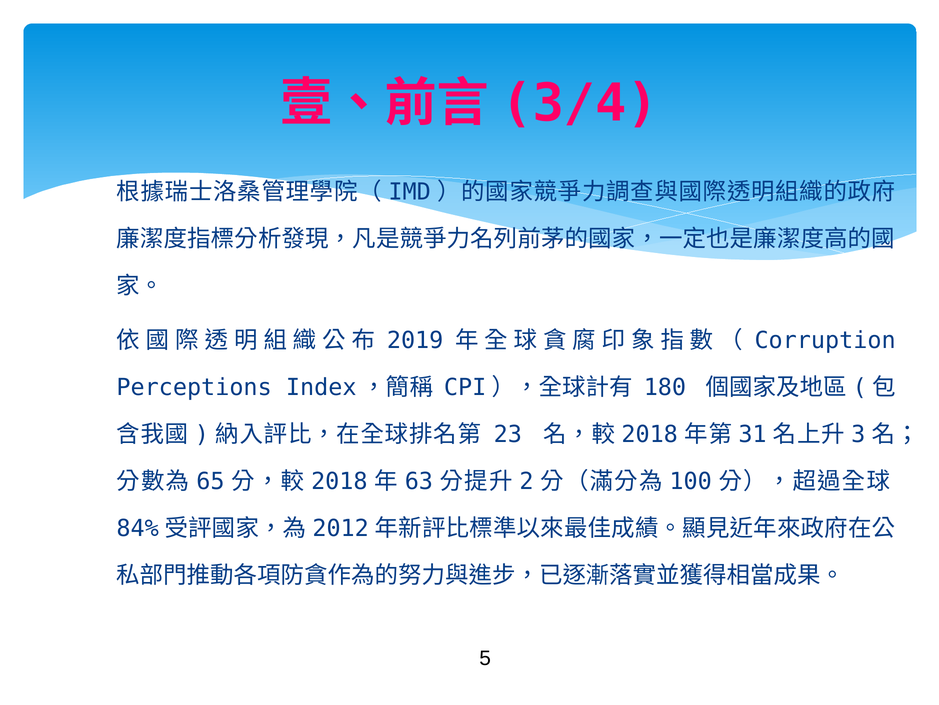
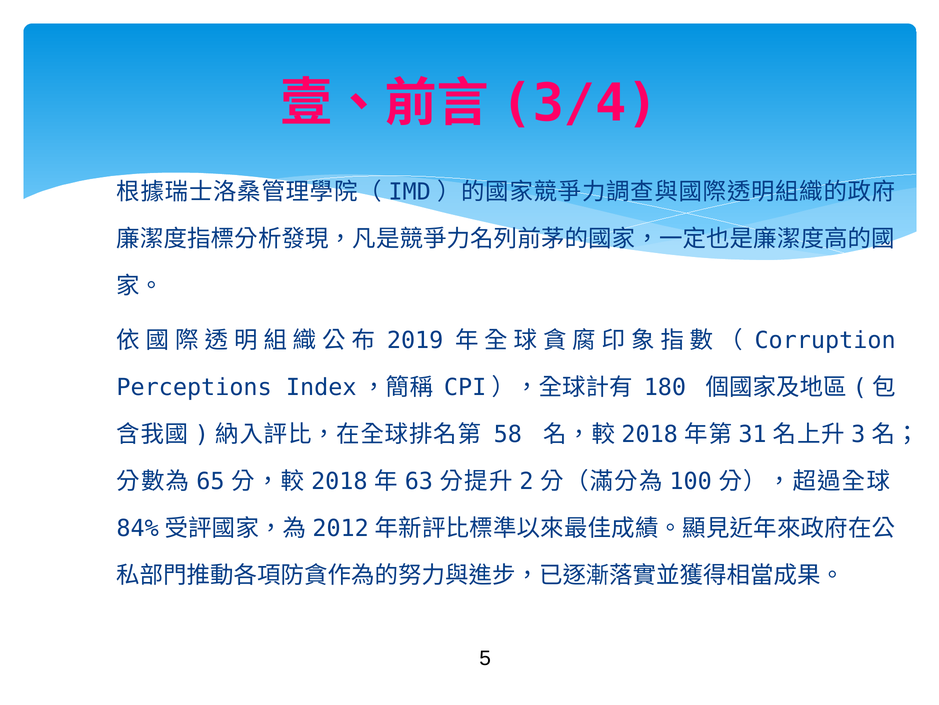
23: 23 -> 58 (508, 434)
